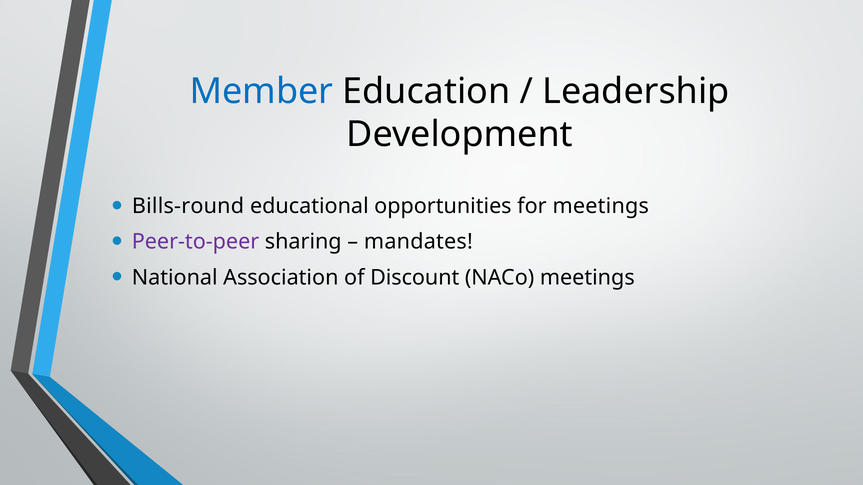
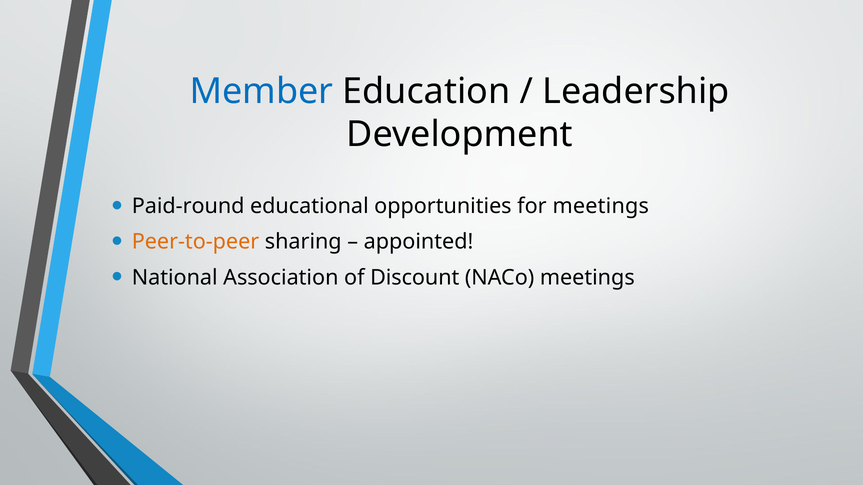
Bills-round: Bills-round -> Paid-round (188, 206)
Peer-to-peer colour: purple -> orange (195, 242)
mandates: mandates -> appointed (419, 242)
